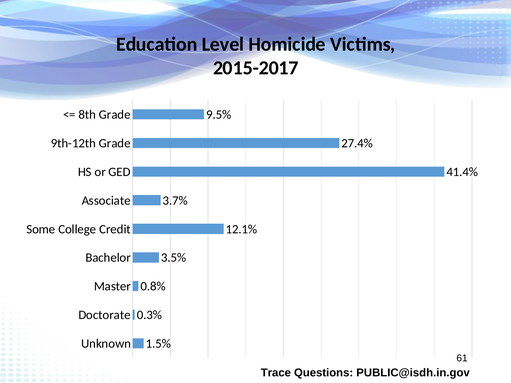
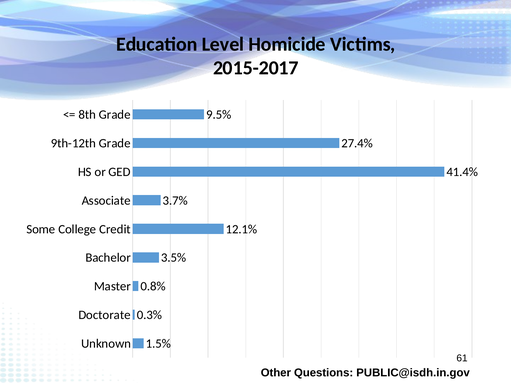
Trace: Trace -> Other (276, 373)
